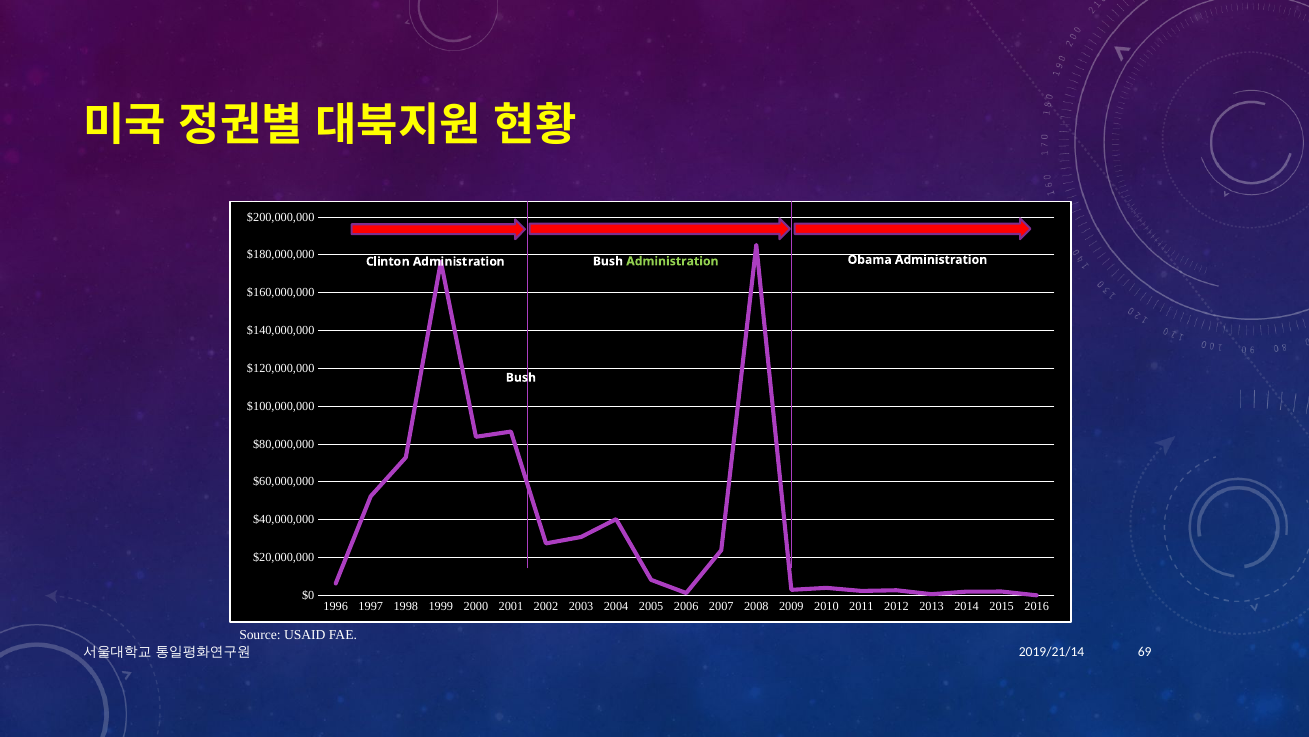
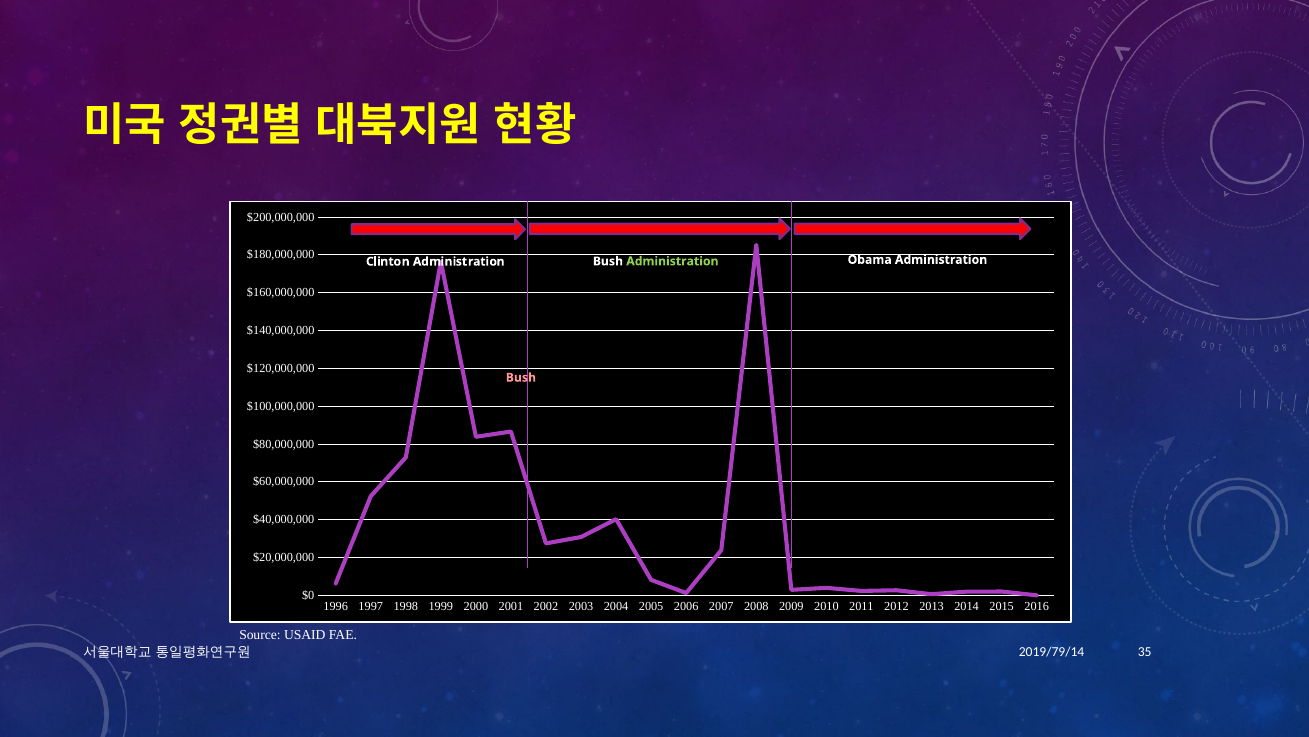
Bush colour: white -> pink (521, 377)
2019/21/14: 2019/21/14 -> 2019/79/14 (1052, 651)
69: 69 -> 35 (1145, 651)
